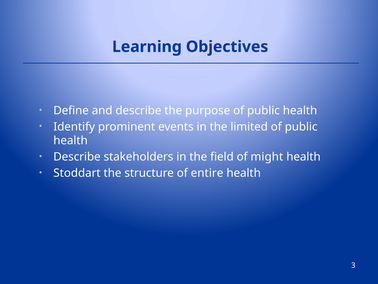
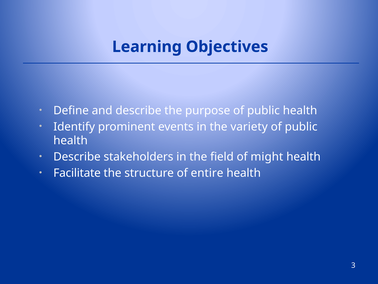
limited: limited -> variety (249, 127)
Stoddart: Stoddart -> Facilitate (77, 173)
